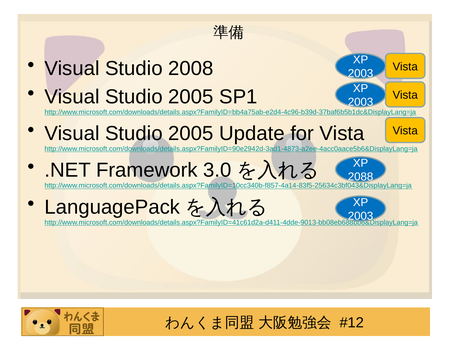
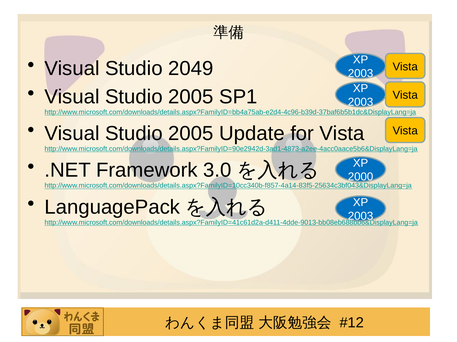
2008: 2008 -> 2049 (191, 69)
2088: 2088 -> 2000 (361, 177)
